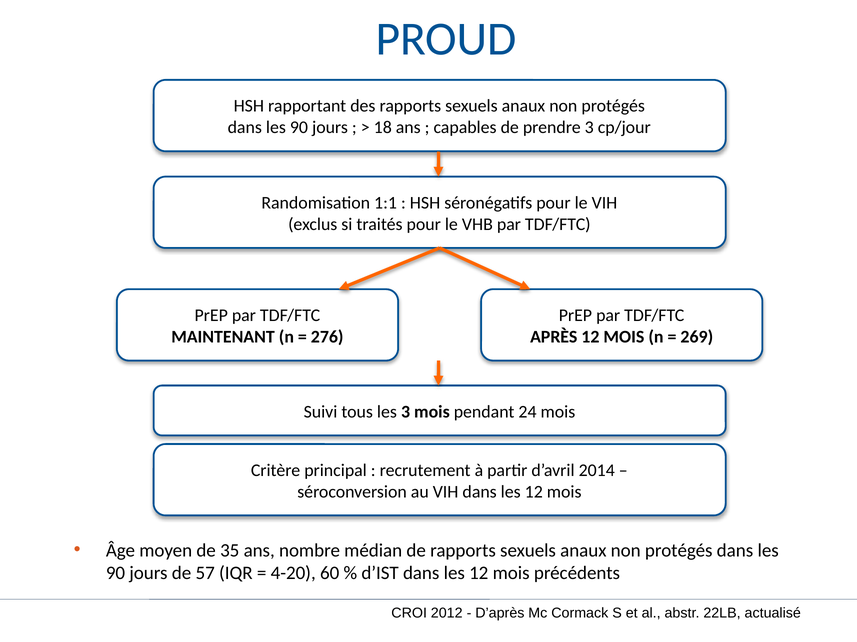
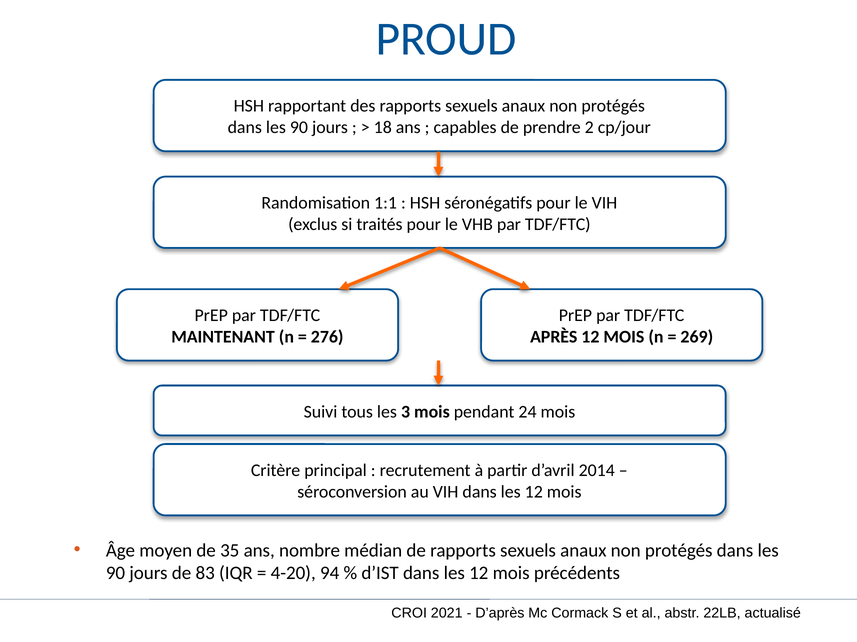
prendre 3: 3 -> 2 (589, 128)
57: 57 -> 83 (205, 574)
60: 60 -> 94 (330, 574)
2012: 2012 -> 2021 (447, 614)
